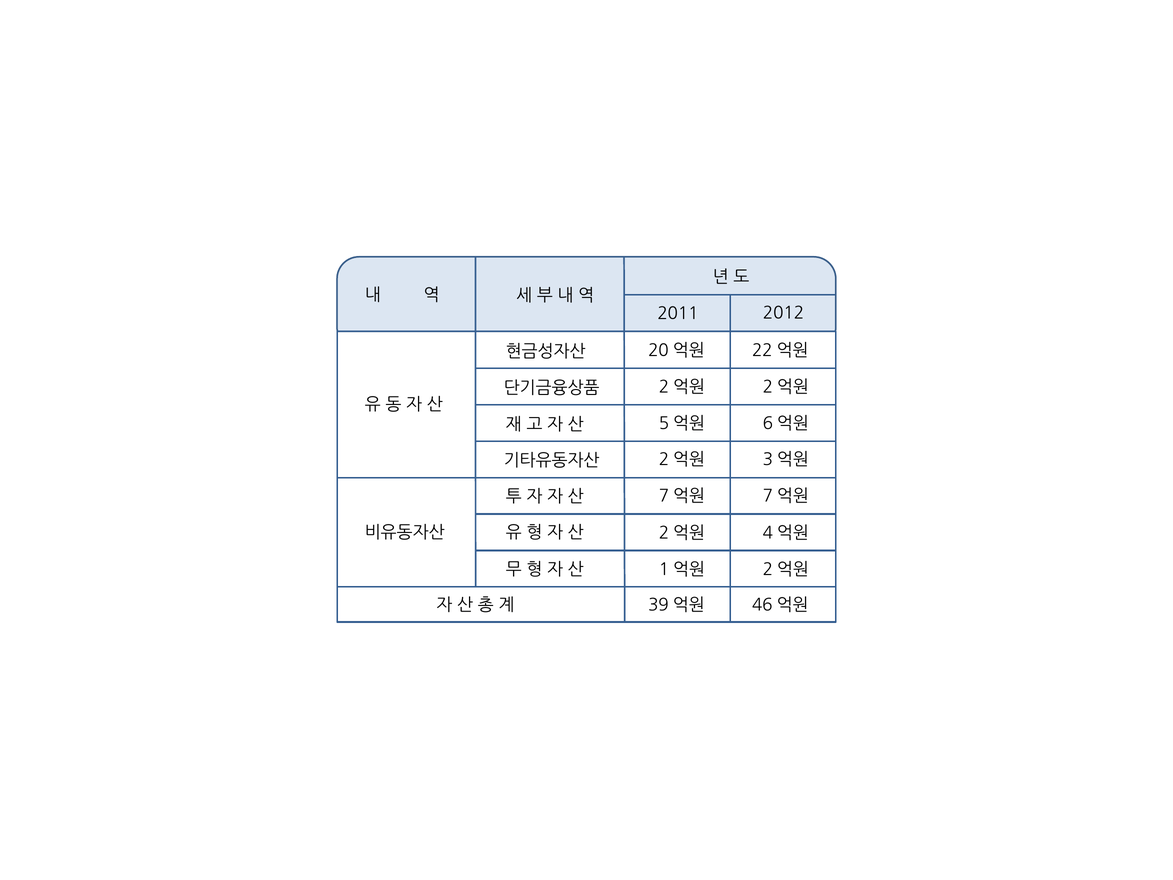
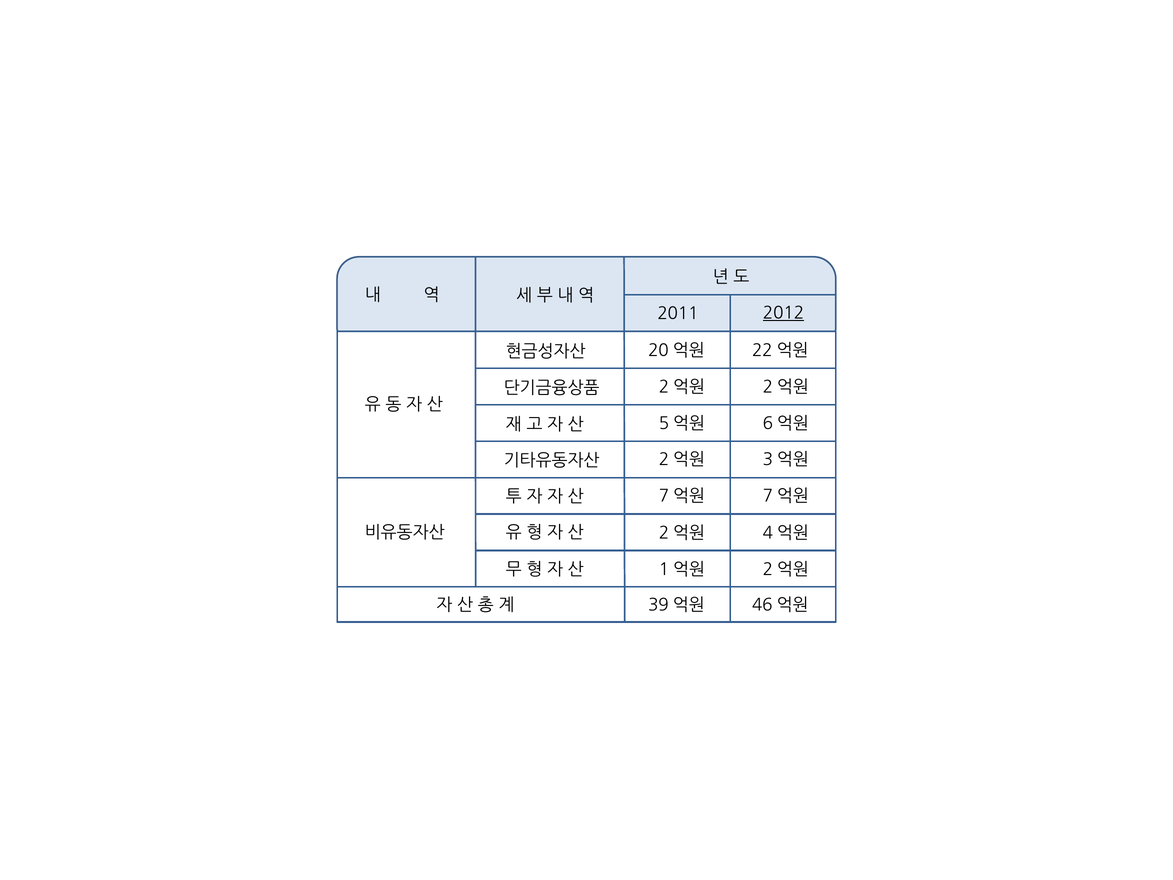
2012 underline: none -> present (783, 313)
